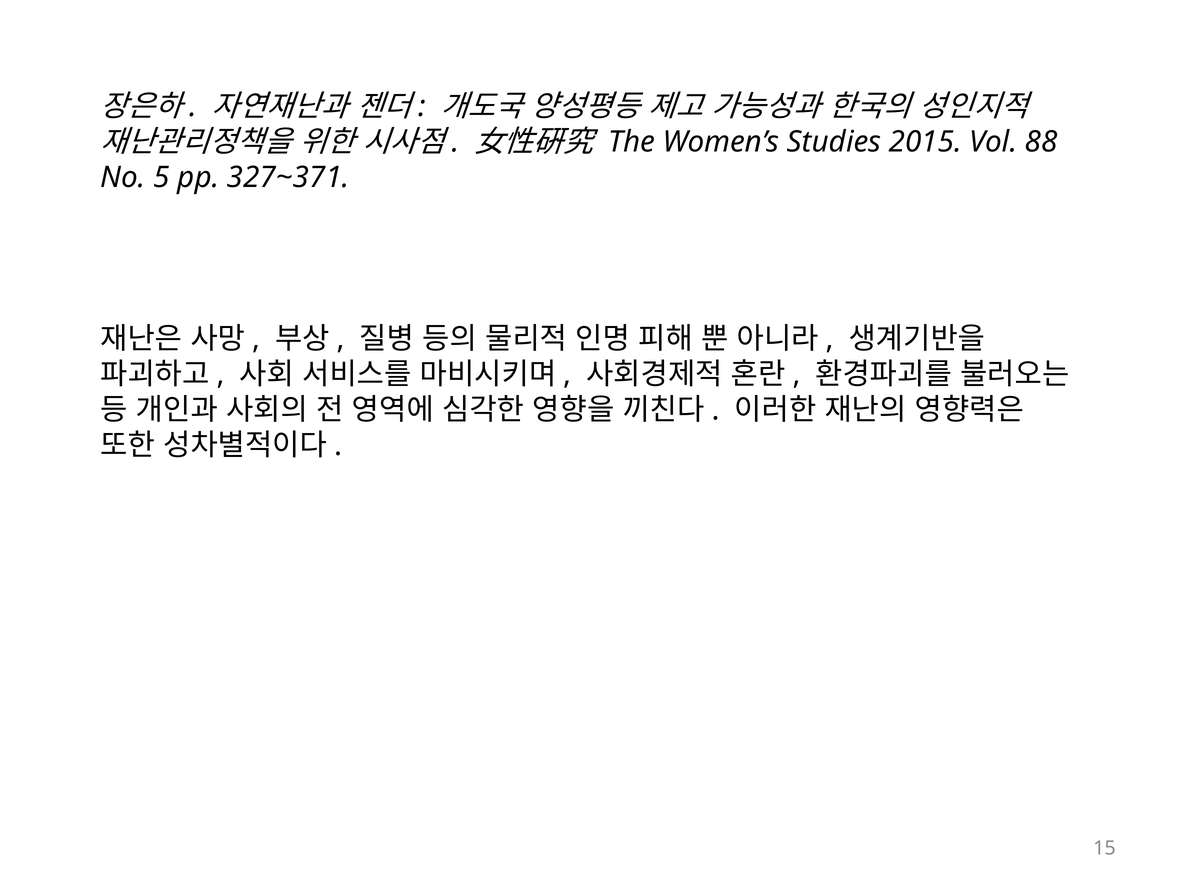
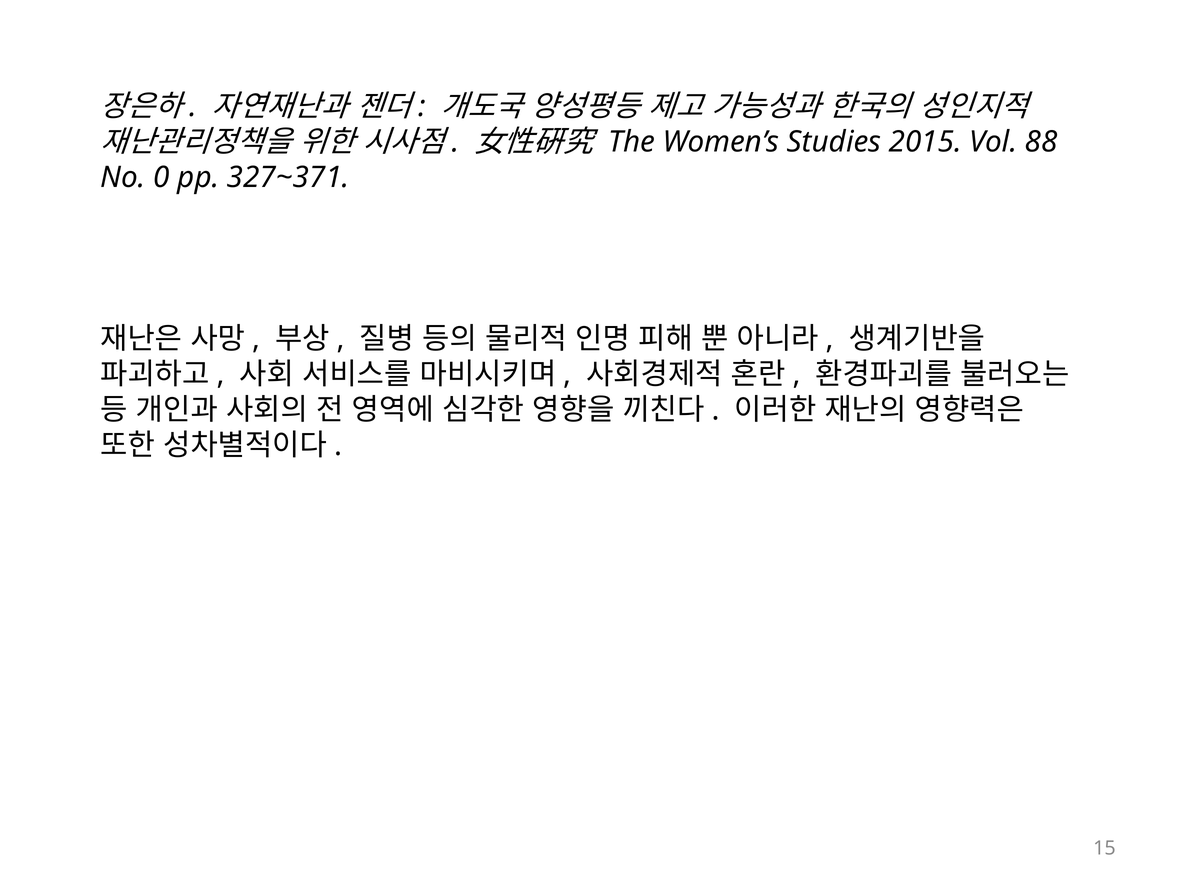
5: 5 -> 0 (161, 177)
